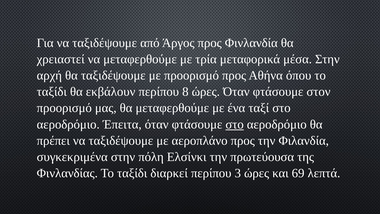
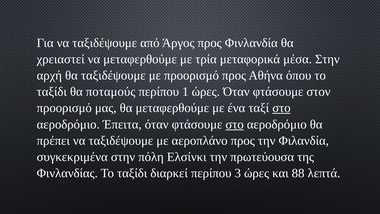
εκβάλουν: εκβάλουν -> ποταμούς (111, 92)
8: 8 -> 1 (185, 92)
στο underline: none -> present (281, 108)
69: 69 -> 88 (298, 173)
